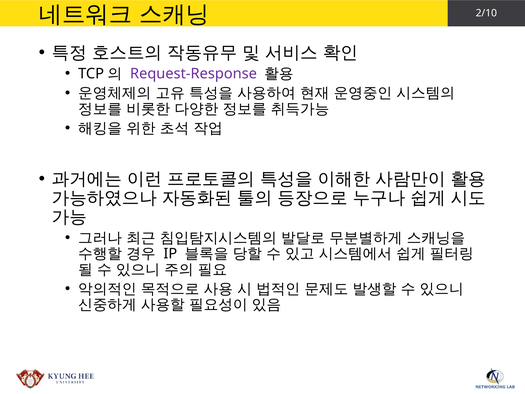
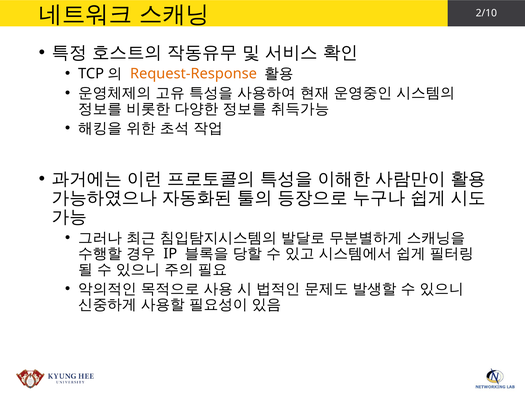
Request-Response colour: purple -> orange (193, 74)
